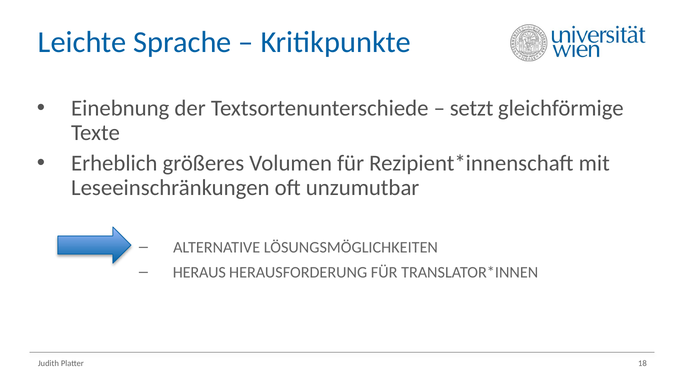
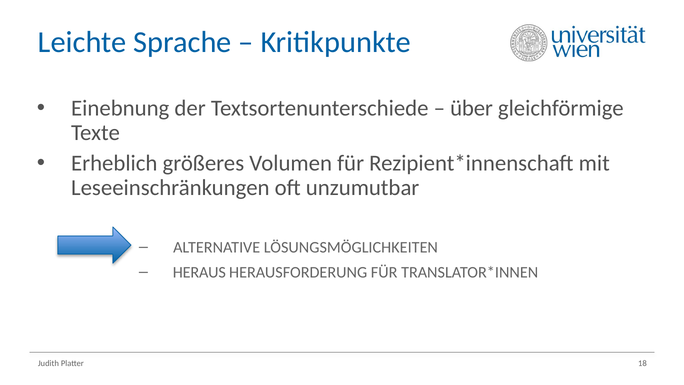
setzt: setzt -> über (472, 108)
